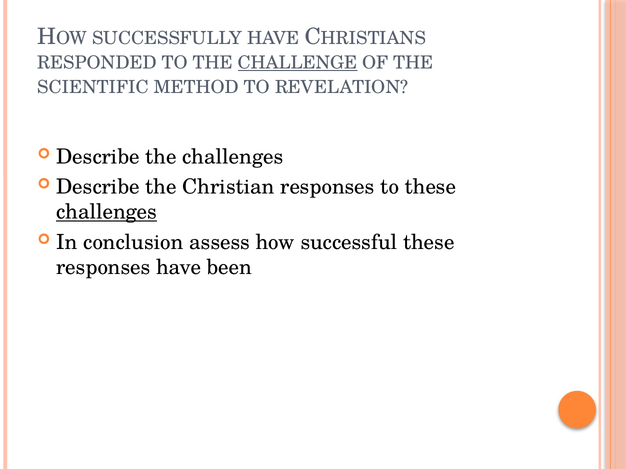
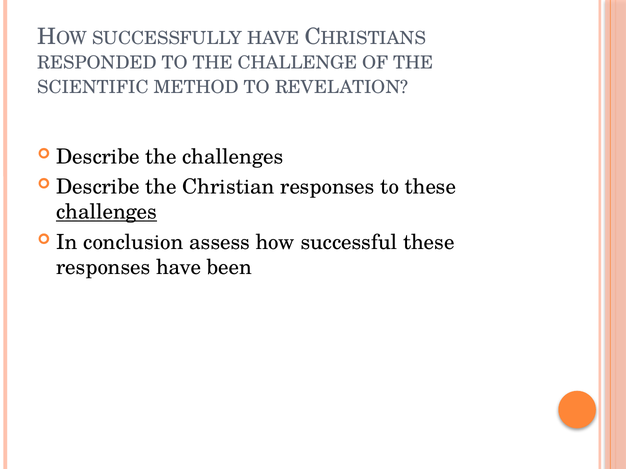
CHALLENGE underline: present -> none (298, 63)
